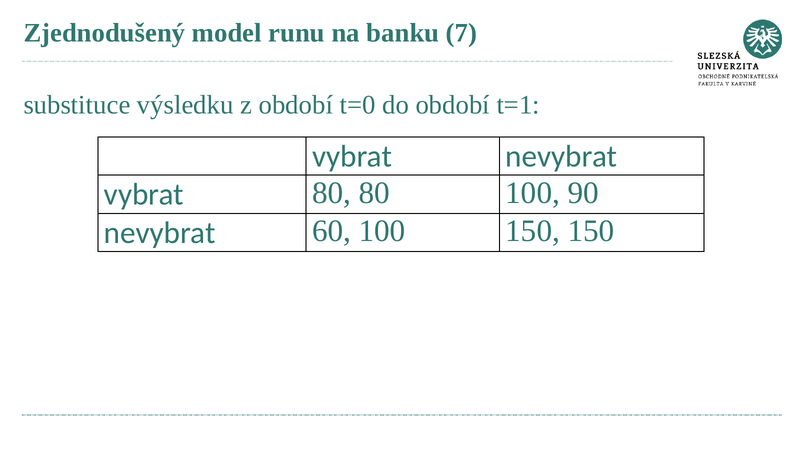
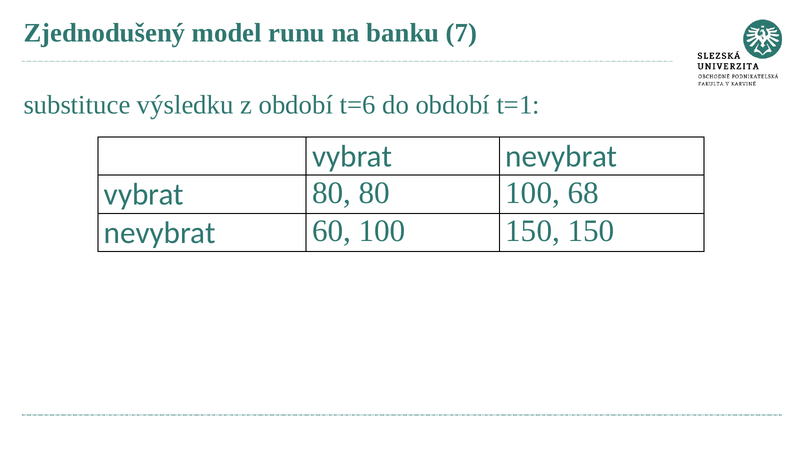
t=0: t=0 -> t=6 (358, 105)
90: 90 -> 68 (583, 193)
